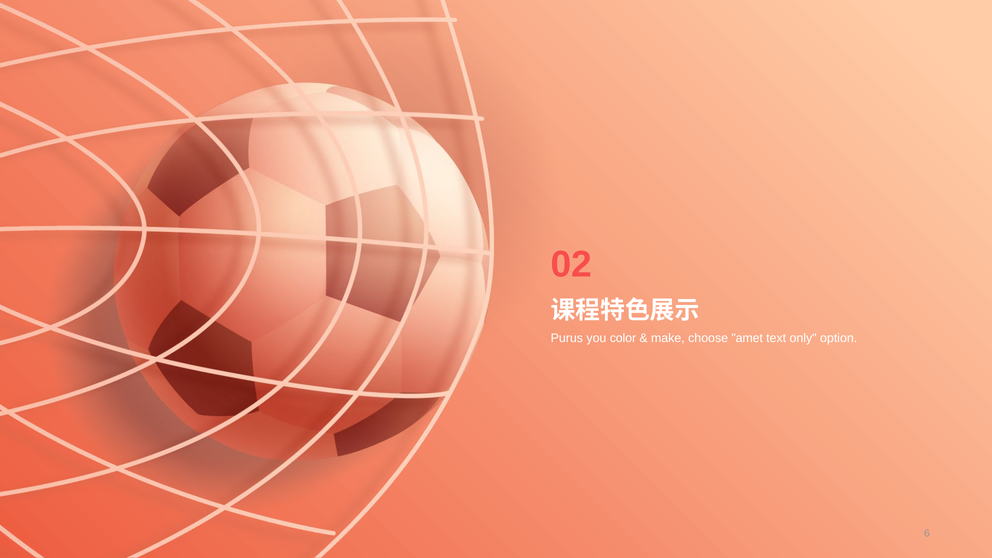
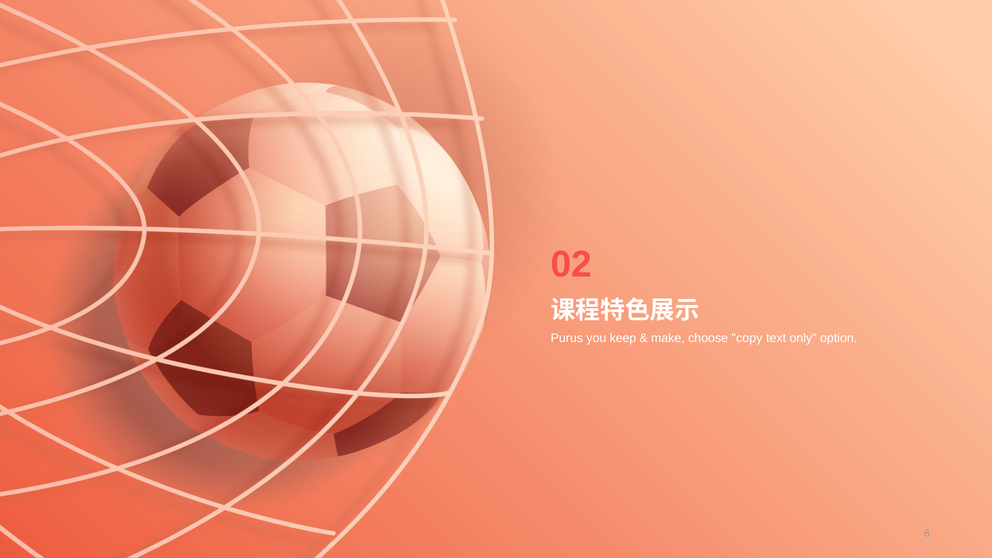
color: color -> keep (623, 338)
amet: amet -> copy (747, 338)
